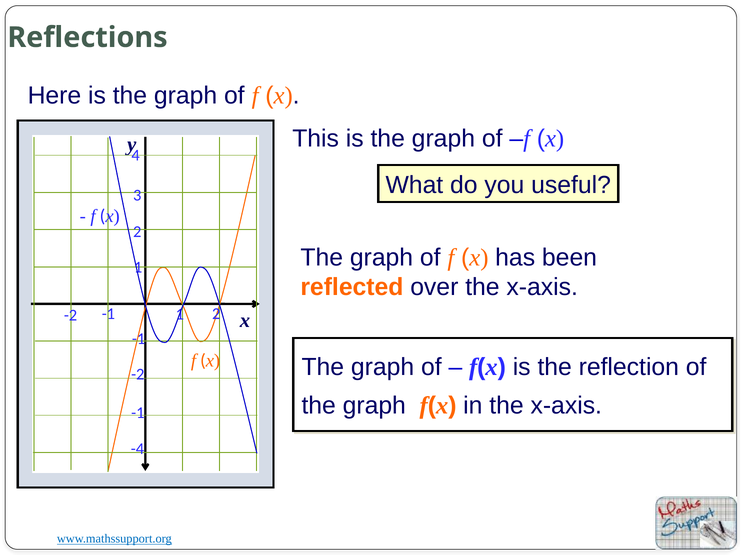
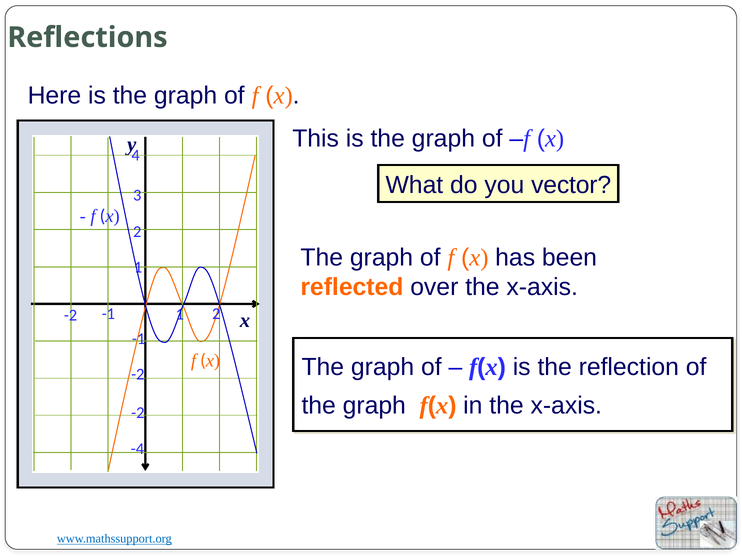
useful: useful -> vector (571, 185)
-1: -1 -> -2 (138, 412)
